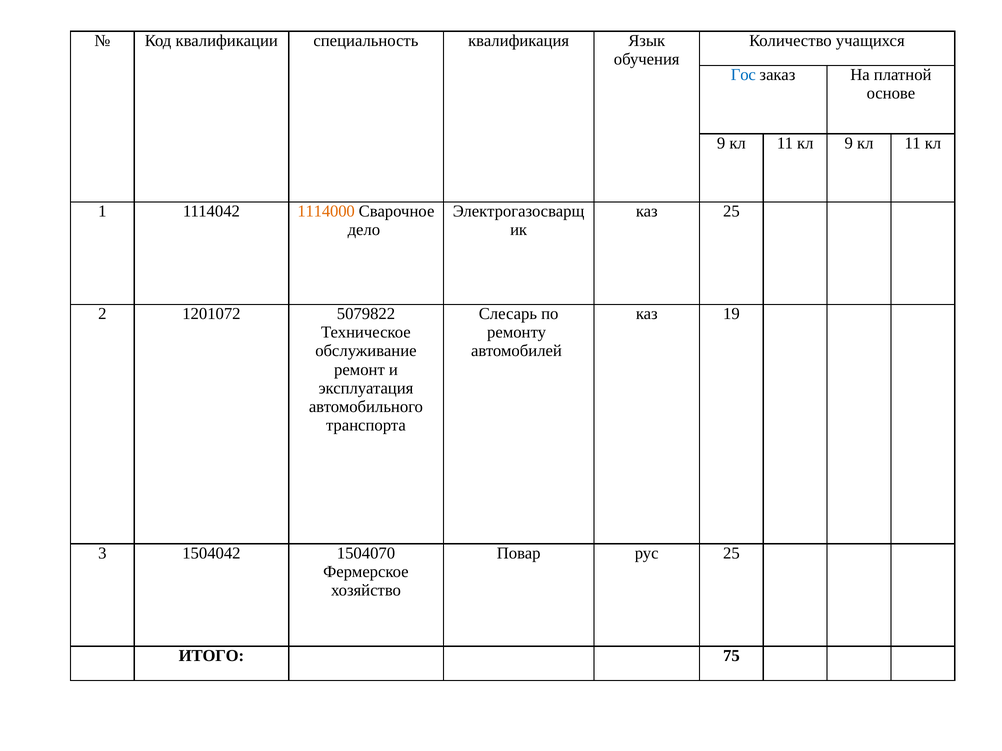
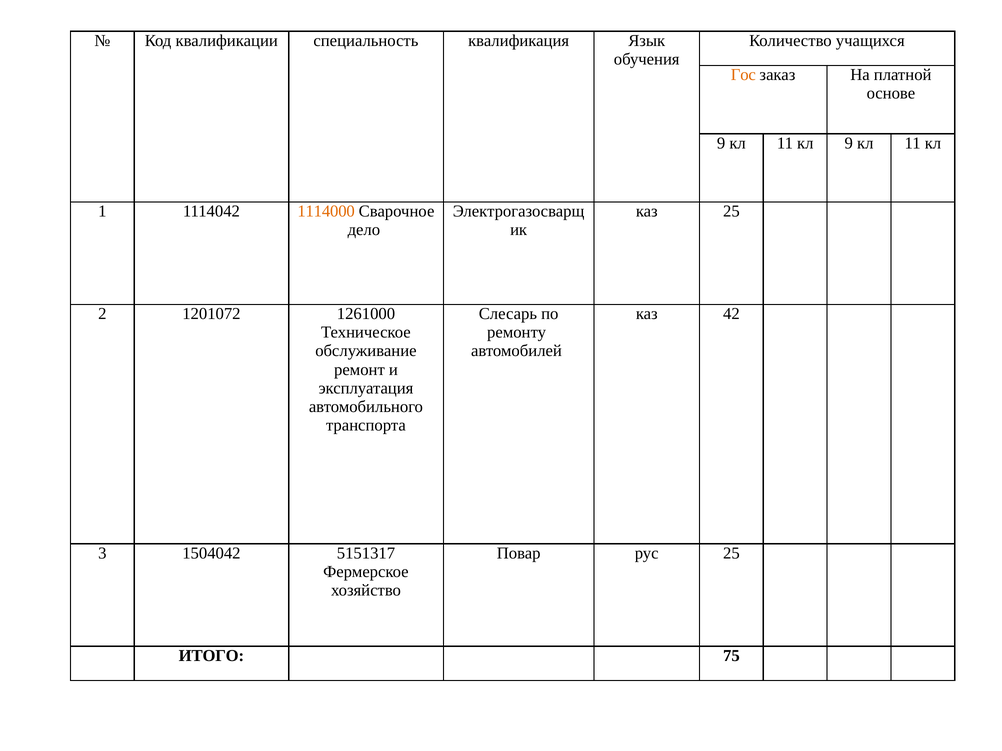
Гос colour: blue -> orange (743, 75)
5079822: 5079822 -> 1261000 (366, 314)
19: 19 -> 42 (731, 314)
1504070: 1504070 -> 5151317 (366, 554)
